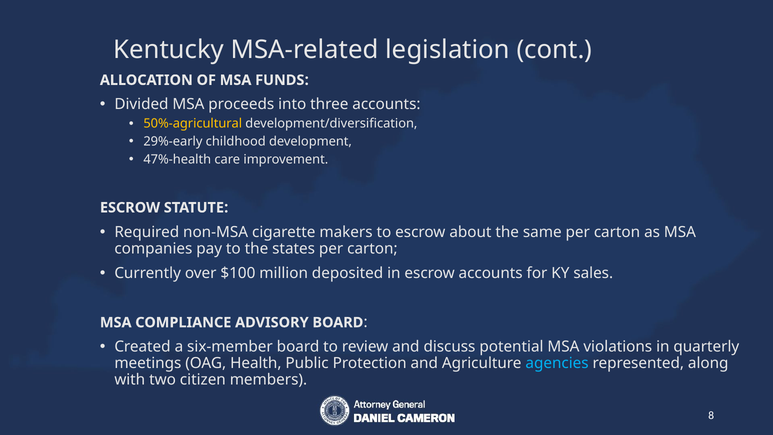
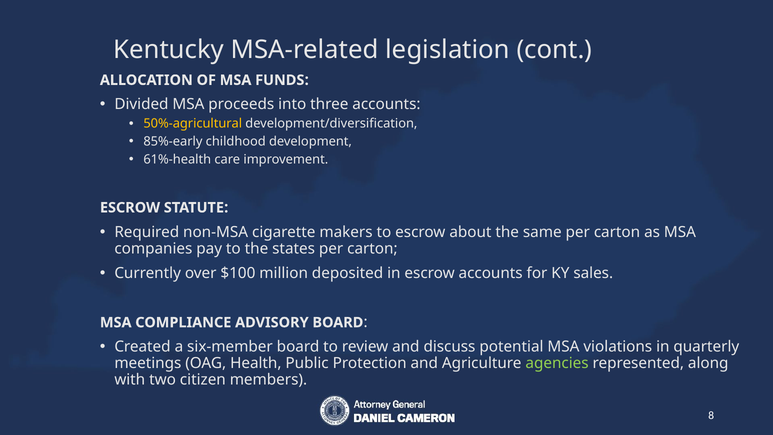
29%-early: 29%-early -> 85%-early (173, 142)
47%-health: 47%-health -> 61%-health (177, 159)
agencies colour: light blue -> light green (557, 363)
